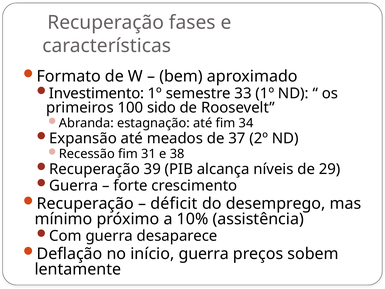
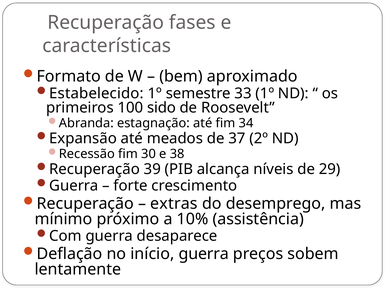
Investimento: Investimento -> Estabelecido (96, 93)
31: 31 -> 30 (149, 154)
déficit: déficit -> extras (174, 203)
